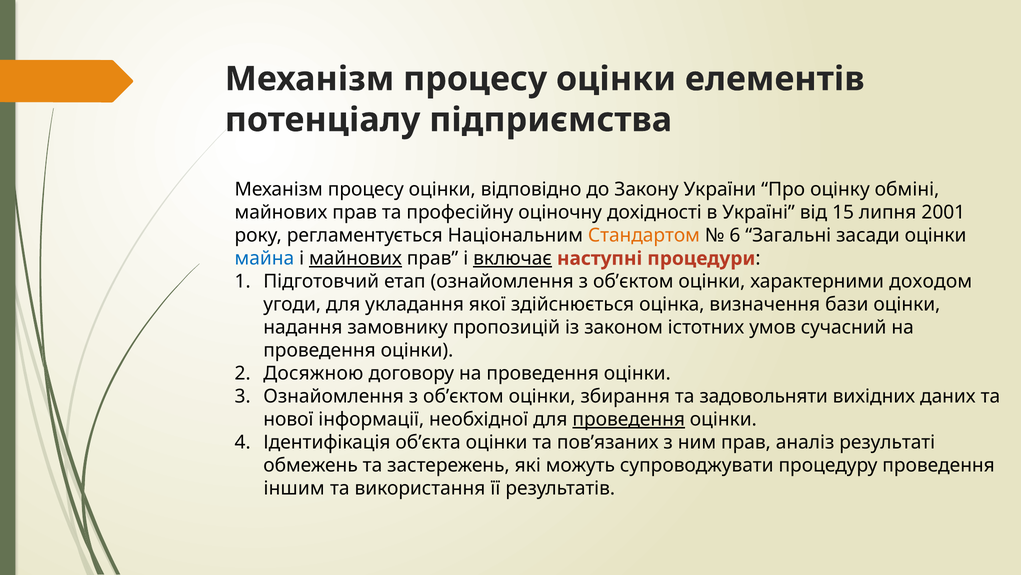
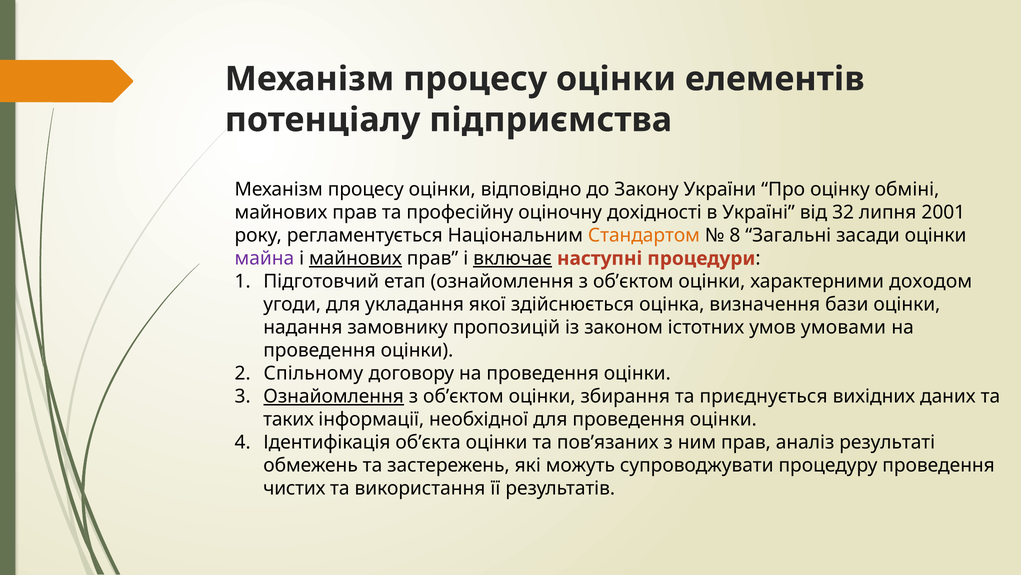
15: 15 -> 32 (843, 212)
6: 6 -> 8 (735, 235)
майна colour: blue -> purple (264, 258)
сучасний: сучасний -> умовами (843, 327)
Досяжною: Досяжною -> Спільному (313, 373)
Ознайомлення underline: none -> present (334, 396)
задовольняти: задовольняти -> приєднується (764, 396)
нової: нової -> таких (288, 419)
проведення underline: present -> none (629, 419)
іншим: іншим -> чистих (294, 488)
